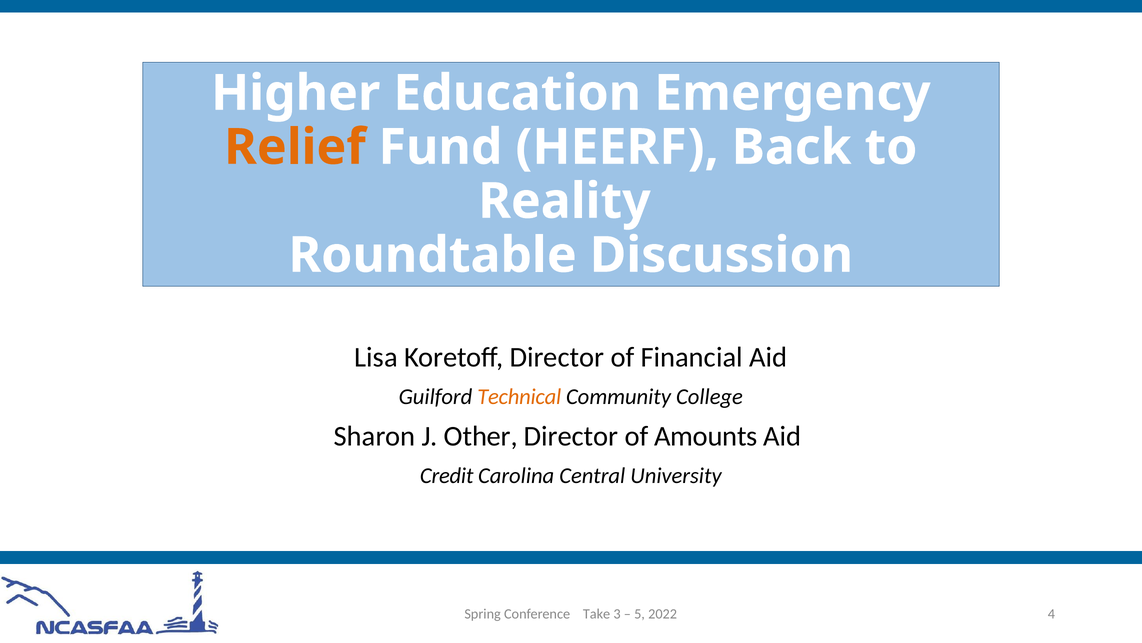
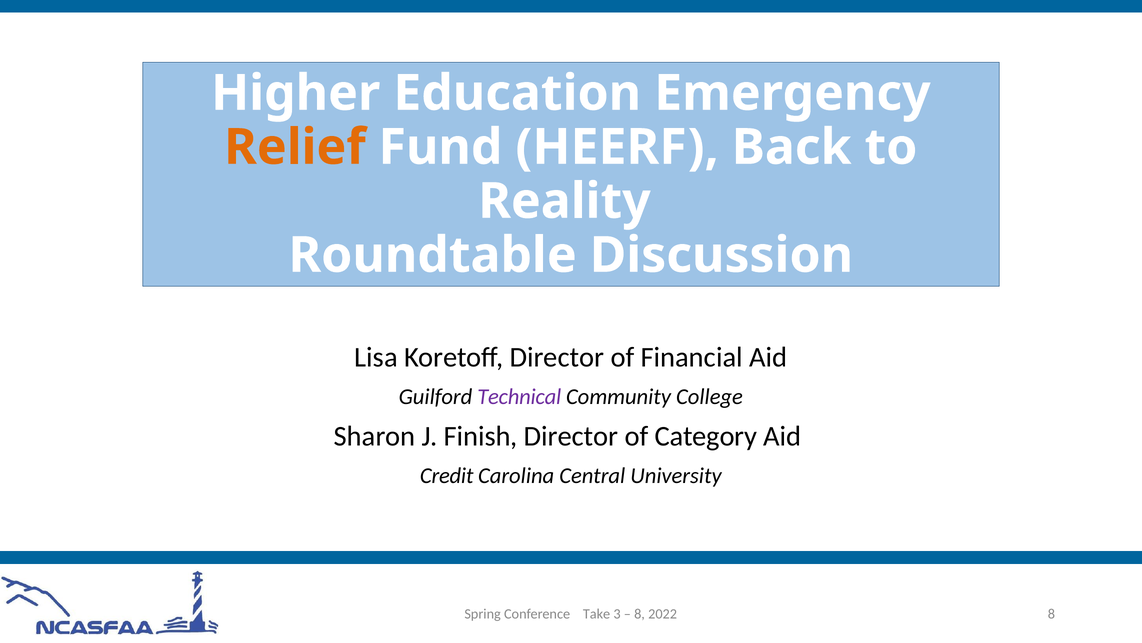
Technical colour: orange -> purple (519, 396)
Other: Other -> Finish (481, 436)
Amounts: Amounts -> Category (706, 436)
5: 5 -> 8 (640, 613)
2022 4: 4 -> 8 (1051, 613)
